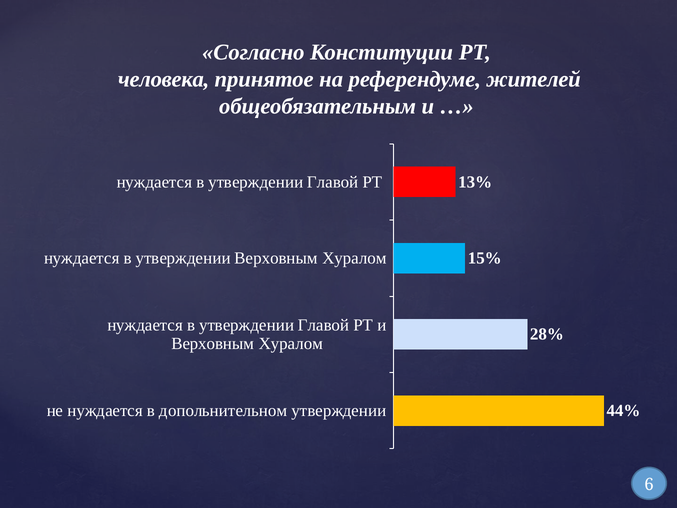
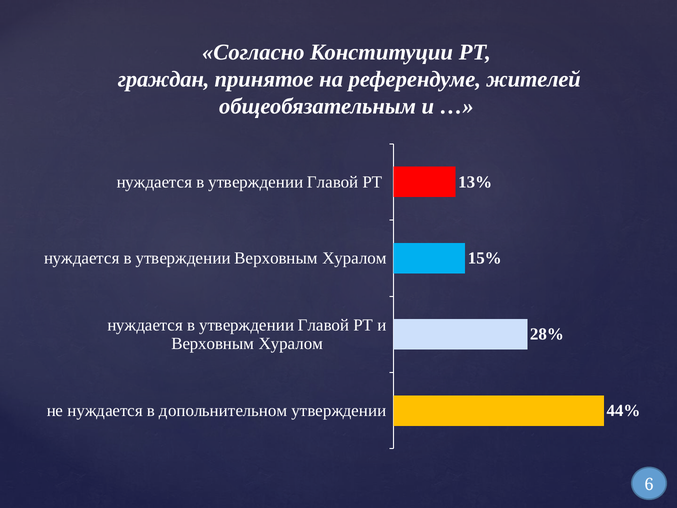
человека: человека -> граждан (164, 79)
